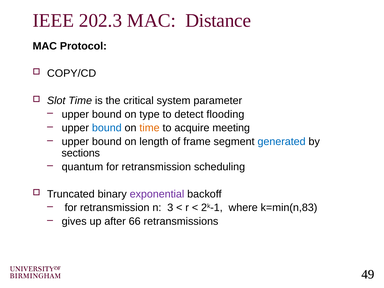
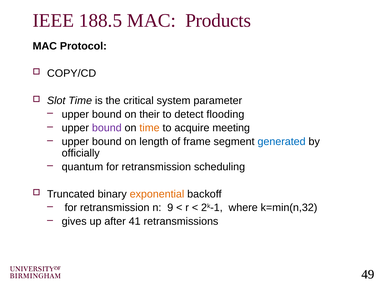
202.3: 202.3 -> 188.5 (101, 21)
Distance: Distance -> Products (218, 21)
type: type -> their (150, 114)
bound colour: blue -> purple (107, 128)
sections: sections -> officially (81, 153)
exponential colour: purple -> orange (157, 194)
3: 3 -> 9 (170, 208)
k=min(n,83: k=min(n,83 -> k=min(n,32 (289, 208)
66: 66 -> 41 (135, 221)
